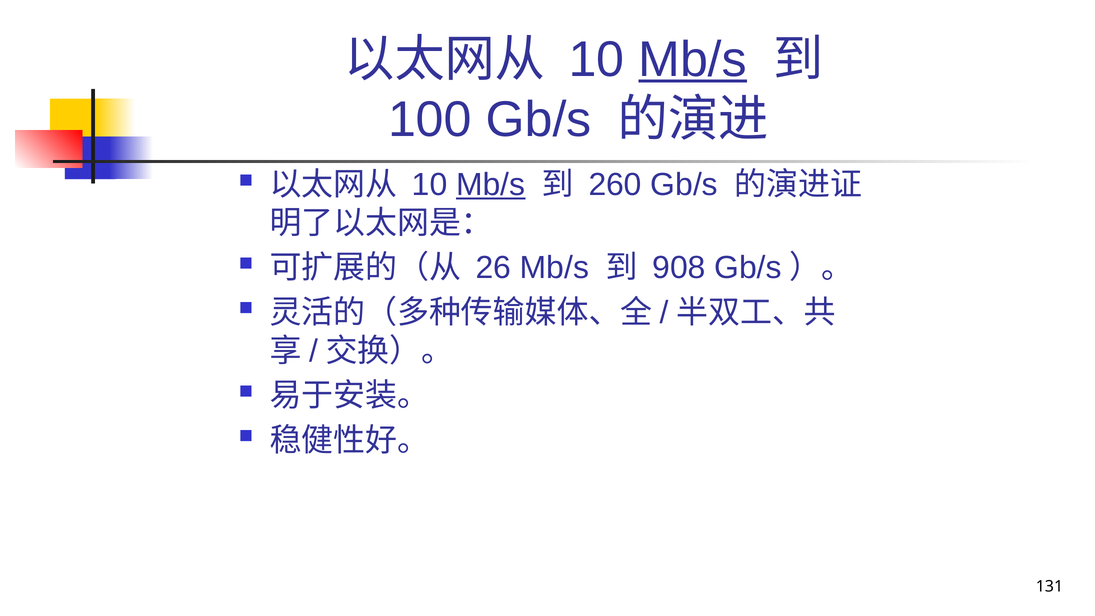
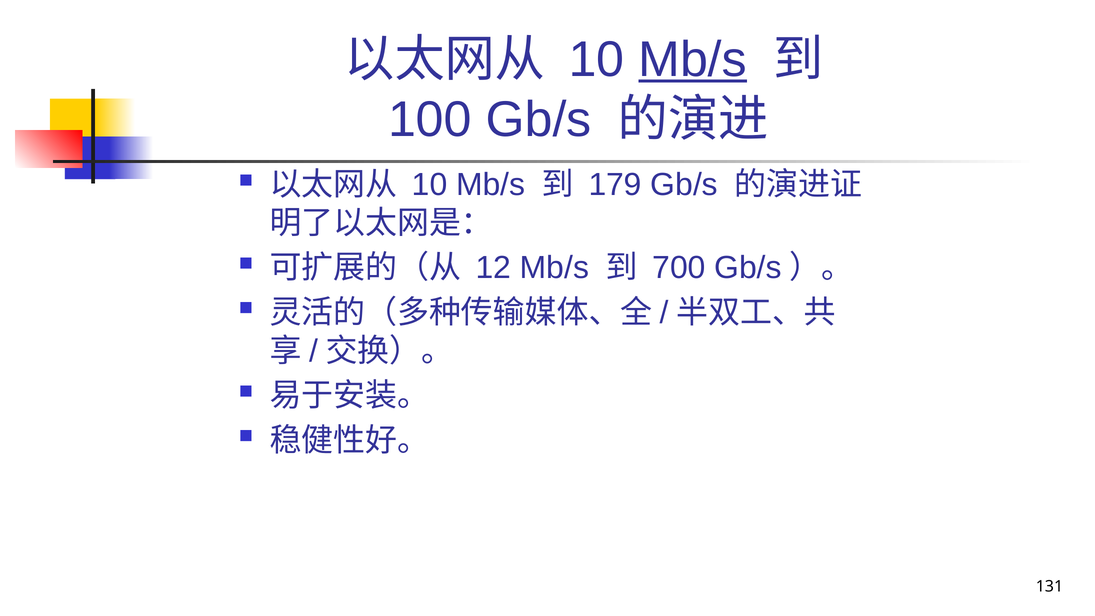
Mb/s underline: present -> none (491, 185)
260: 260 -> 179 (615, 185)
26: 26 -> 12 (493, 268)
908: 908 -> 700 (679, 268)
